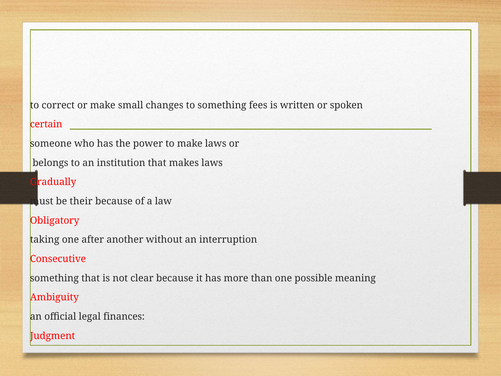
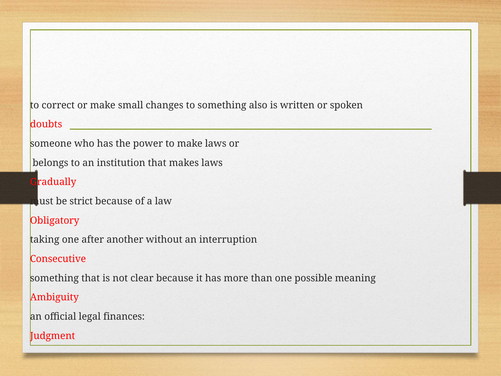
fees: fees -> also (258, 105)
certain: certain -> doubts (46, 124)
their: their -> strict (81, 201)
